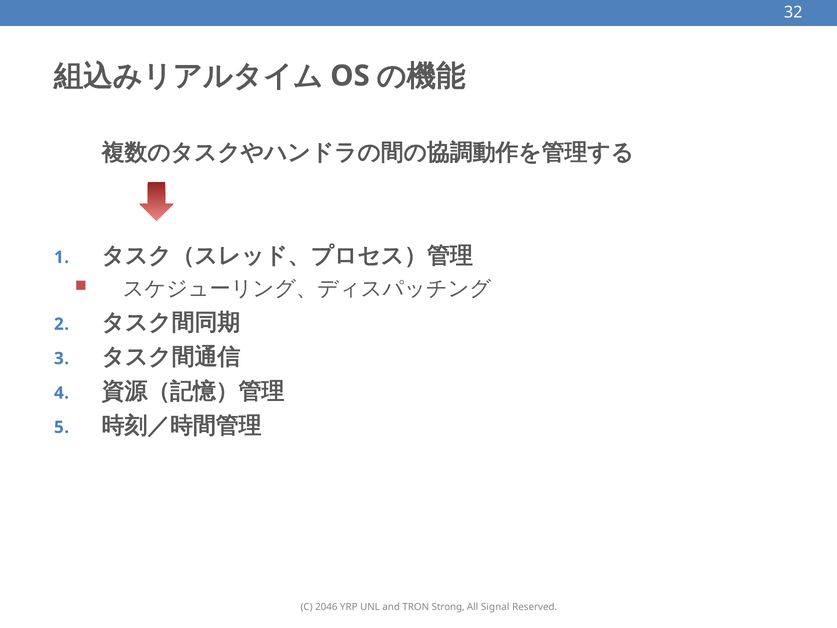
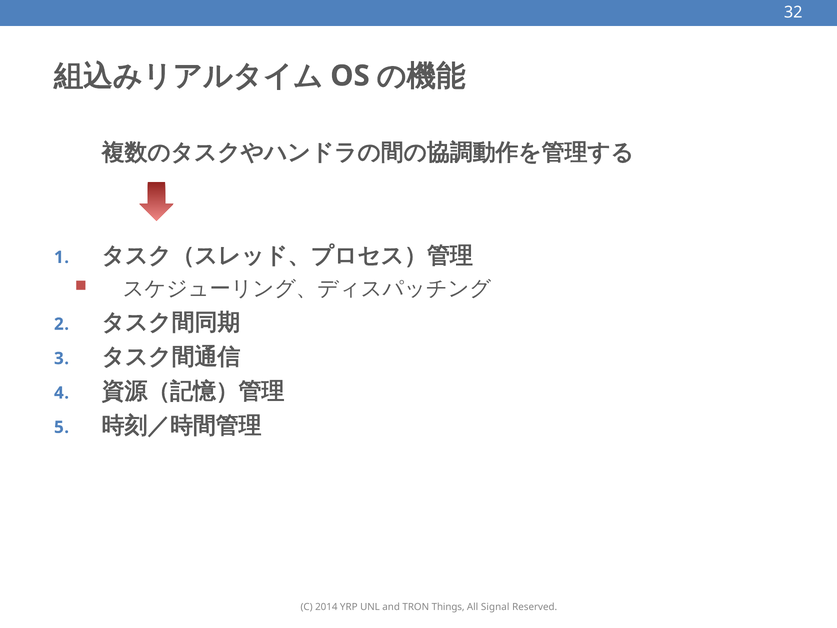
2046: 2046 -> 2014 (326, 607)
Strong: Strong -> Things (448, 607)
